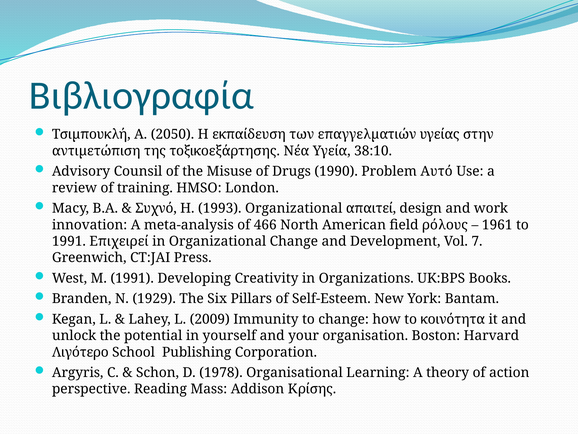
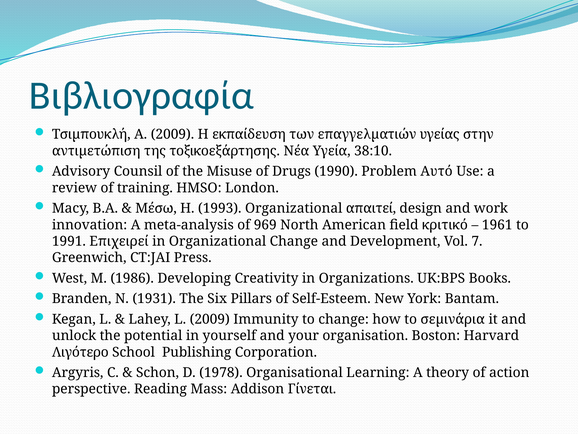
Α 2050: 2050 -> 2009 (172, 134)
Συχνό: Συχνό -> Μέσω (156, 208)
466: 466 -> 969 (265, 225)
ρόλους: ρόλους -> κριτικό (445, 225)
M 1991: 1991 -> 1986 (132, 278)
1929: 1929 -> 1931 (154, 298)
κοινότητα: κοινότητα -> σεµινάρια (453, 319)
Κρίσης: Κρίσης -> Γίνεται (312, 389)
